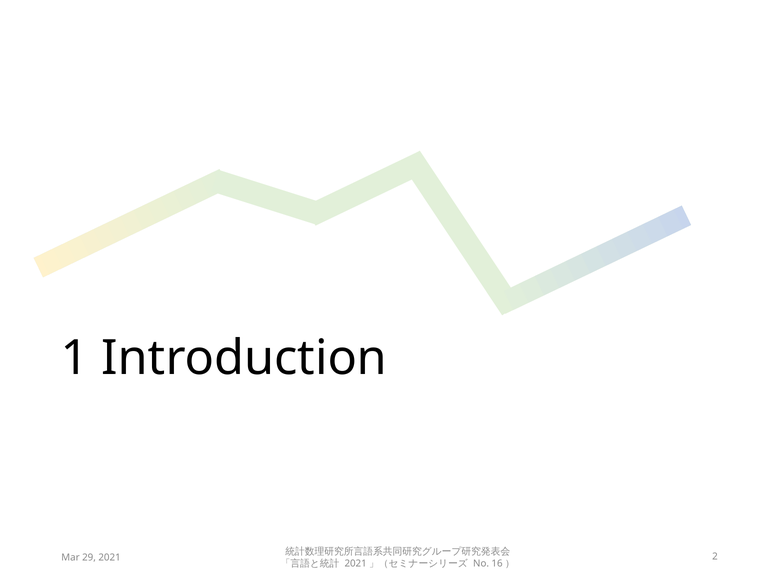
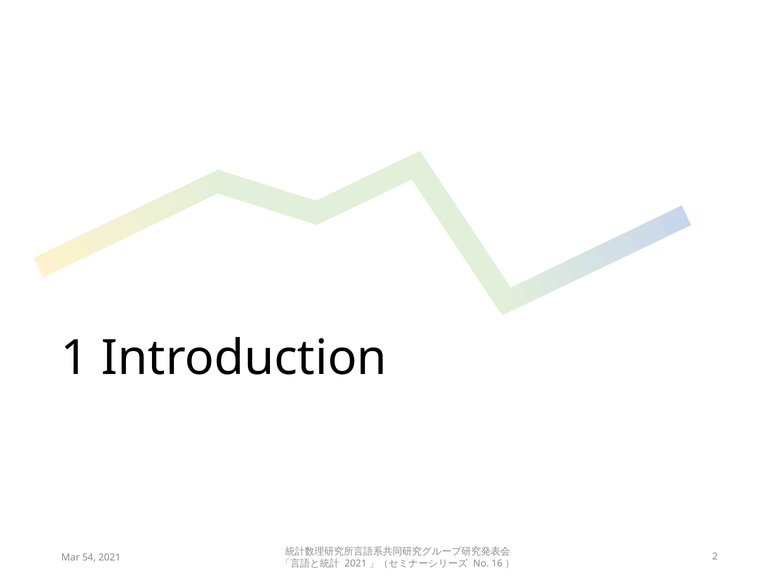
29: 29 -> 54 (89, 558)
